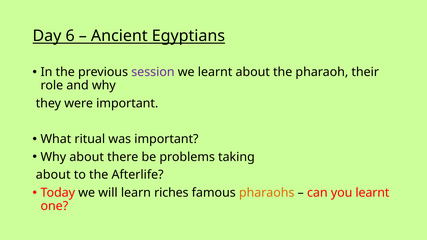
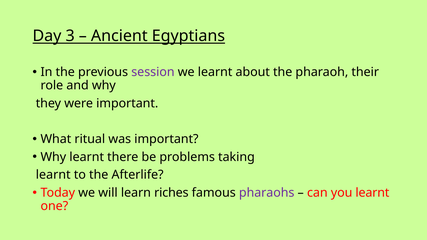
6: 6 -> 3 (70, 36)
Why about: about -> learnt (87, 157)
about: about -> learnt (53, 175)
pharaohs colour: orange -> purple (267, 193)
